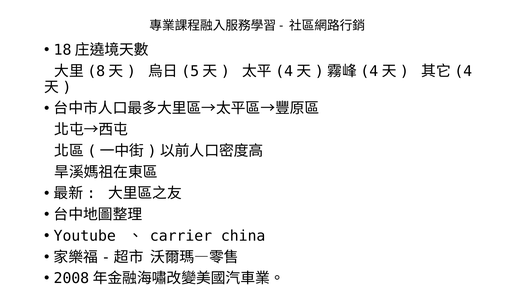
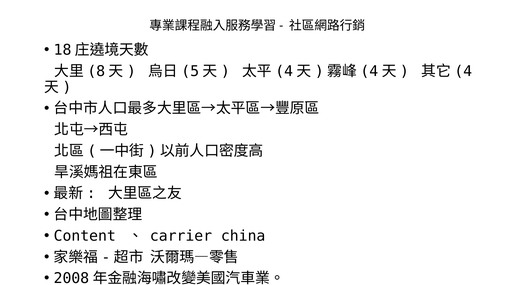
Youtube: Youtube -> Content (85, 236)
